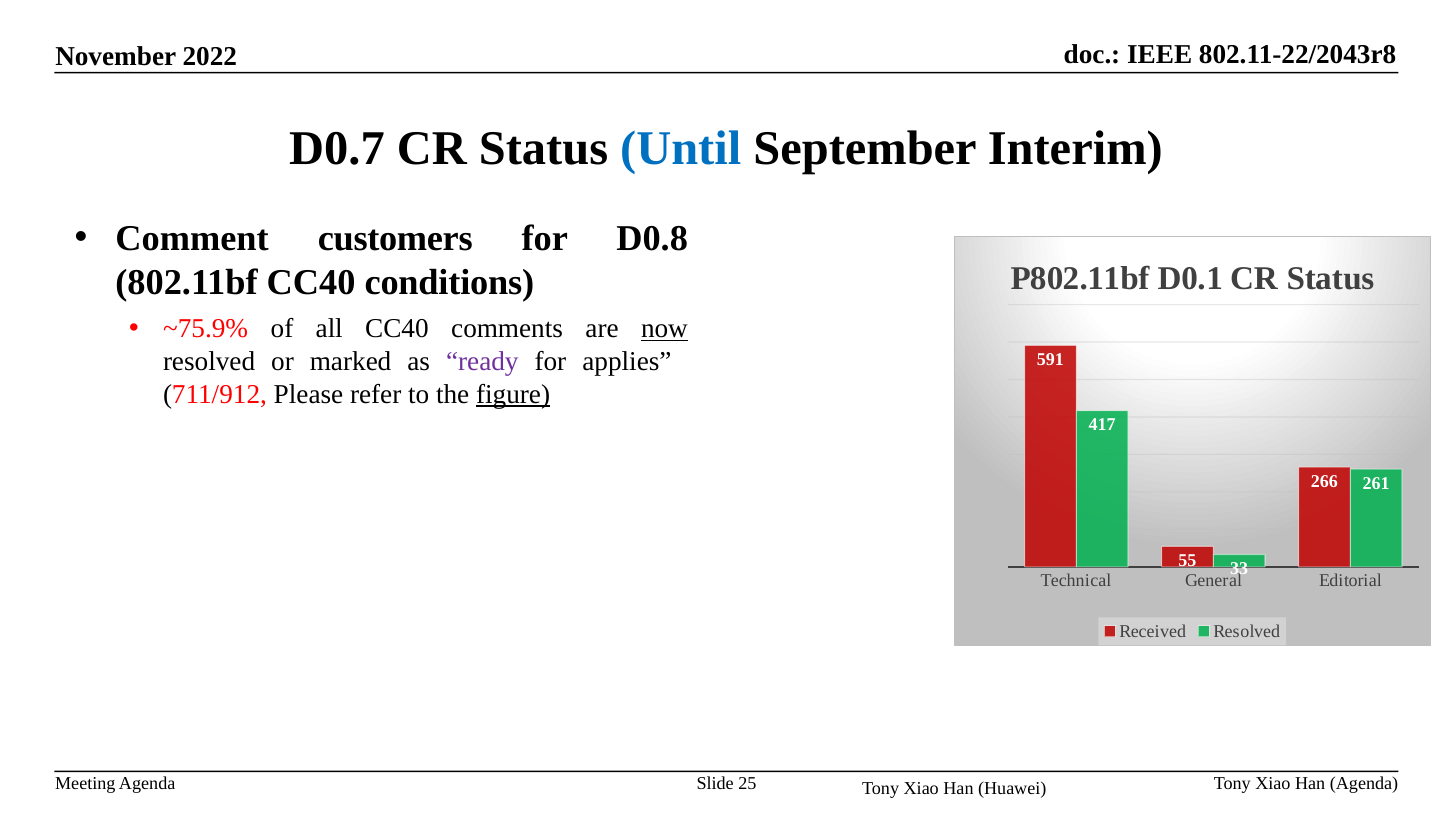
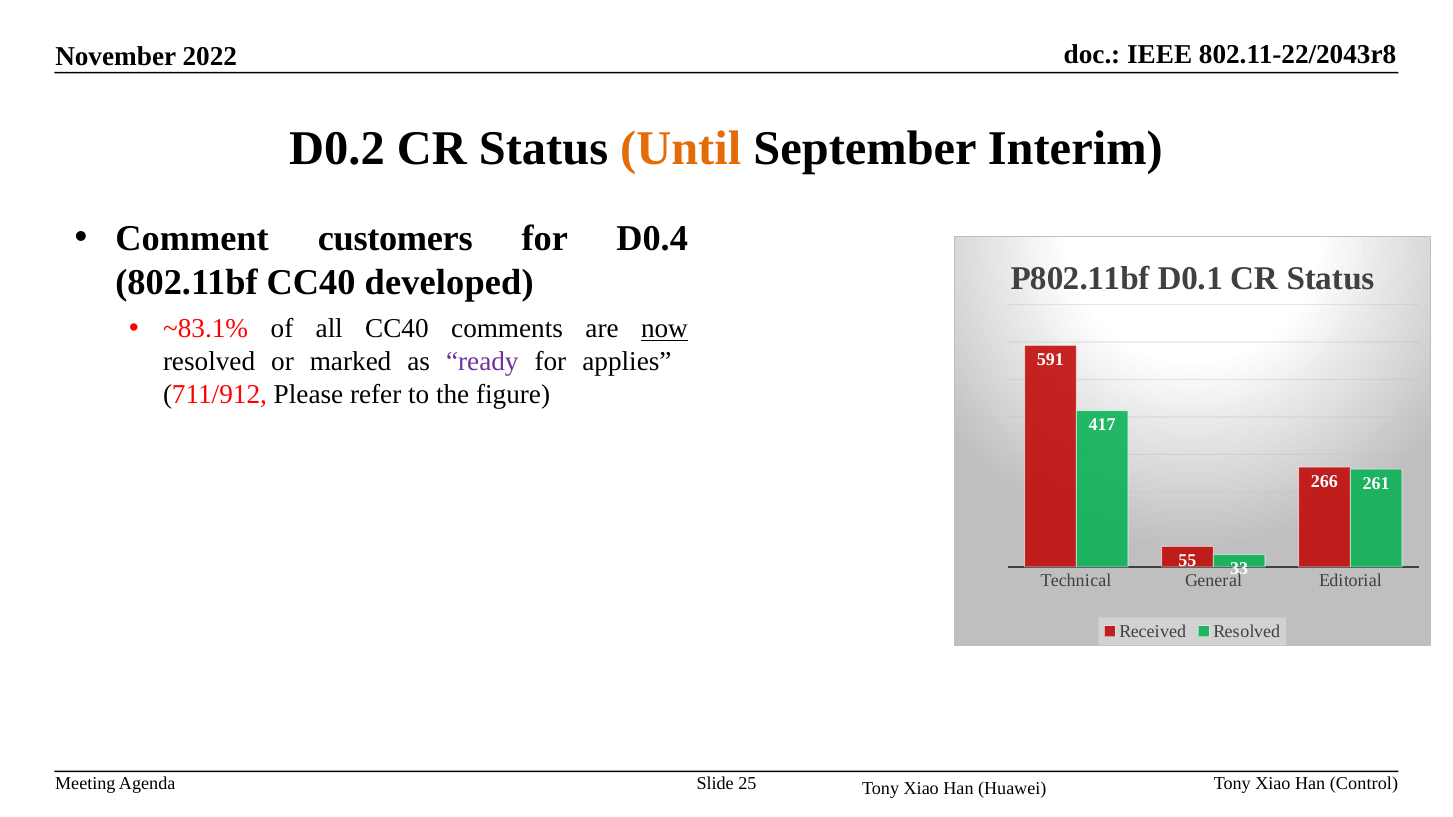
D0.7: D0.7 -> D0.2 (337, 149)
Until colour: blue -> orange (681, 149)
D0.8: D0.8 -> D0.4 (652, 239)
conditions: conditions -> developed (449, 282)
~75.9%: ~75.9% -> ~83.1% (206, 329)
figure underline: present -> none (513, 394)
Han Agenda: Agenda -> Control (1364, 784)
